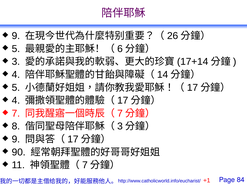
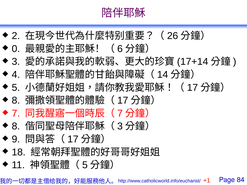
9: 9 -> 2 (16, 36)
5: 5 -> 0 (16, 49)
4: 4 -> 8 (16, 101)
90: 90 -> 18 (19, 152)
7: 7 -> 5 (85, 165)
